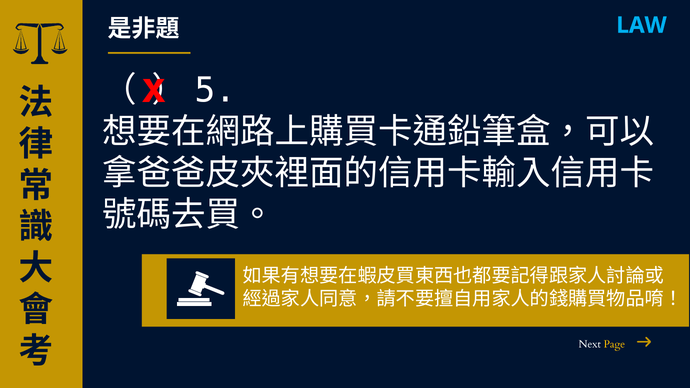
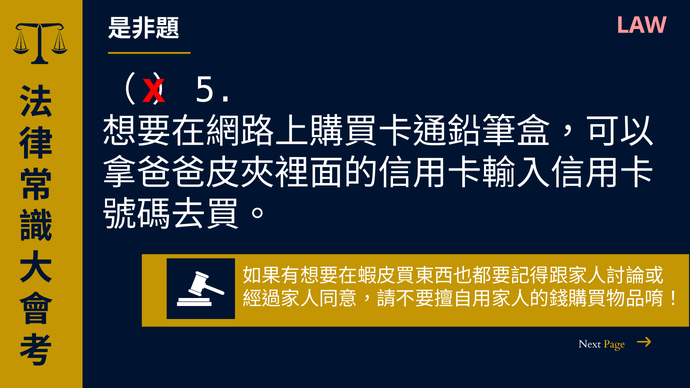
LAW colour: light blue -> pink (641, 25)
